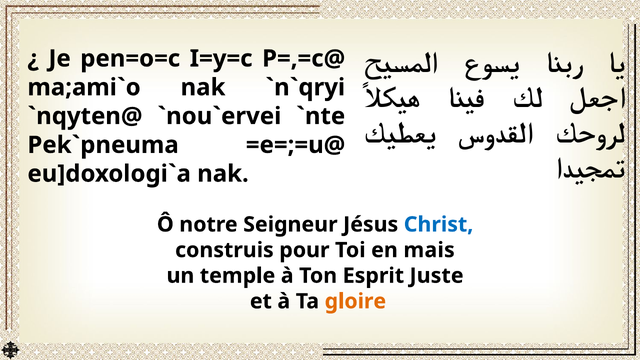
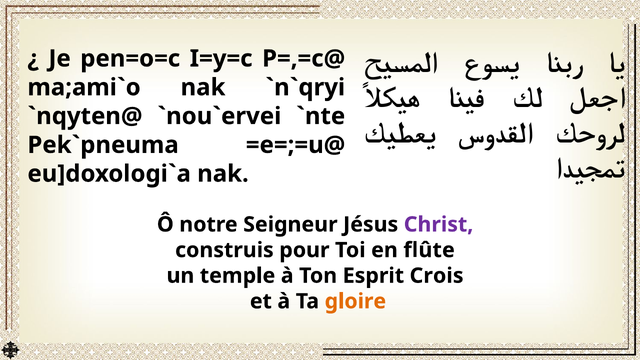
Christ colour: blue -> purple (439, 225)
mais: mais -> flûte (429, 250)
Juste: Juste -> Crois (437, 276)
